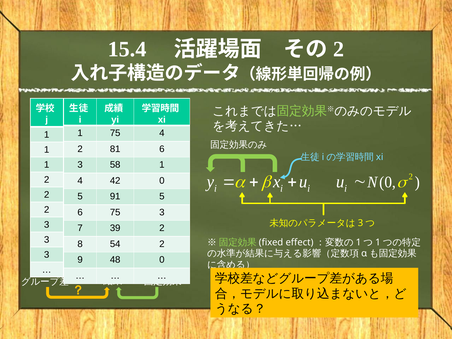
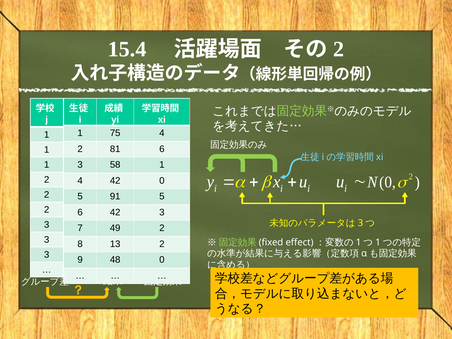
6 75: 75 -> 42 (115, 212)
39: 39 -> 49 (115, 228)
54: 54 -> 13 (115, 244)
